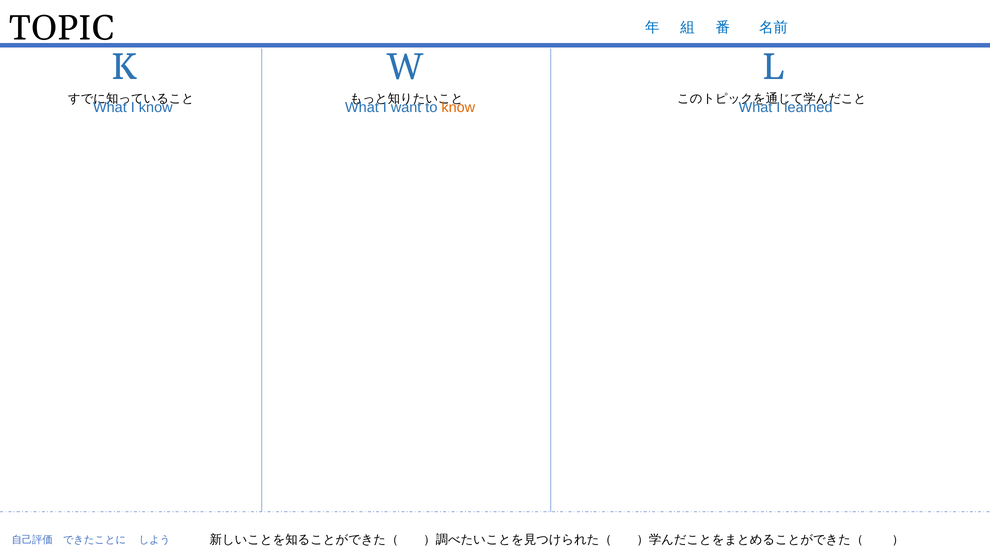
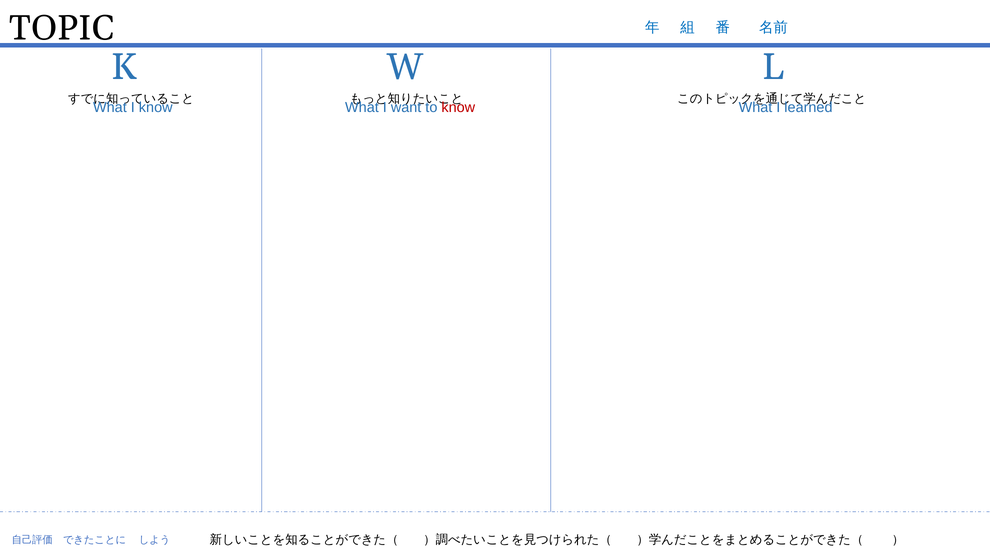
know colour: orange -> red (458, 107)
